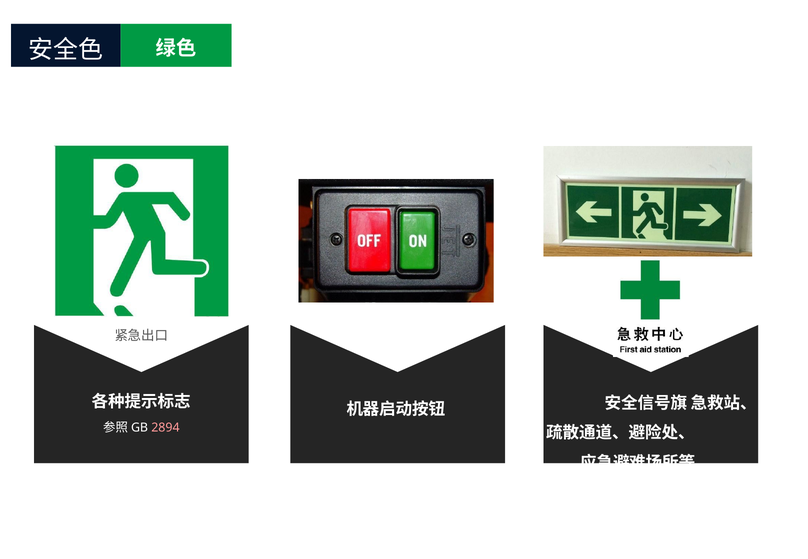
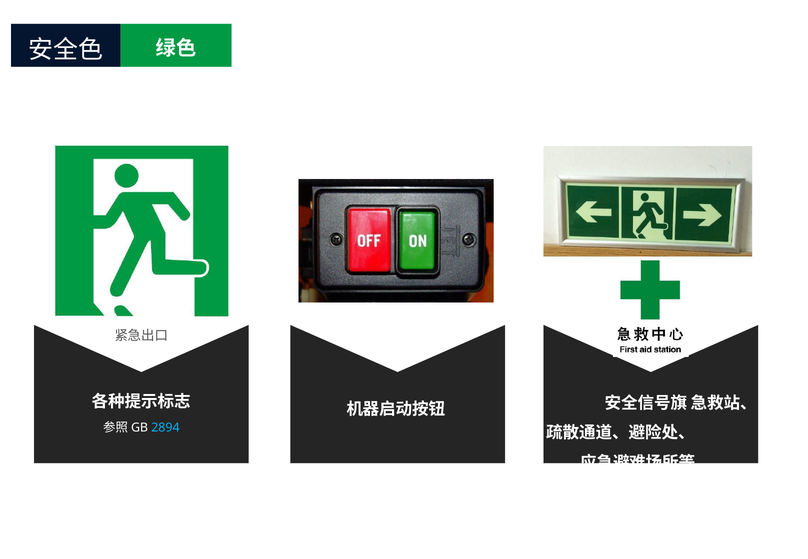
2894 colour: pink -> light blue (165, 428)
